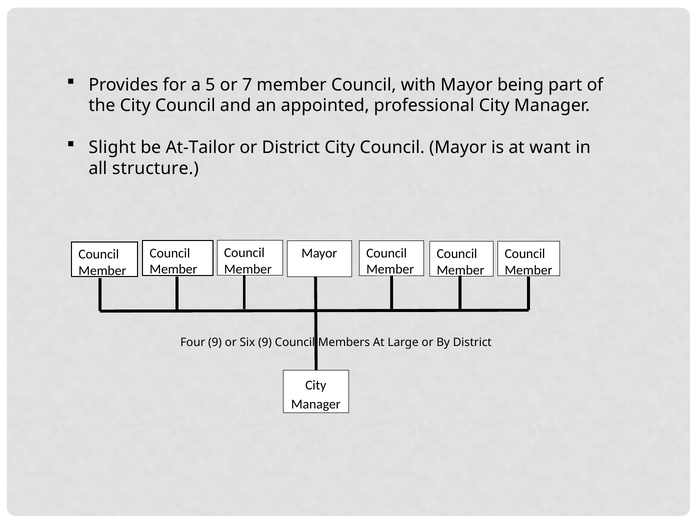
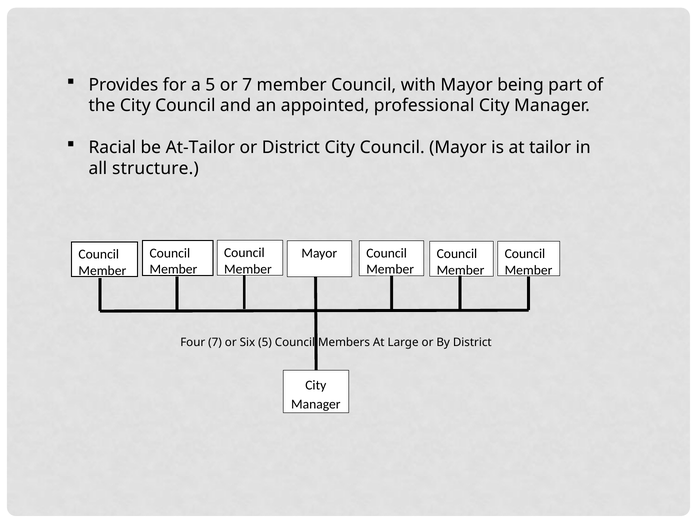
Slight: Slight -> Racial (112, 148)
want: want -> tailor (550, 148)
Four 9: 9 -> 7 (215, 342)
Six 9: 9 -> 5 (265, 342)
